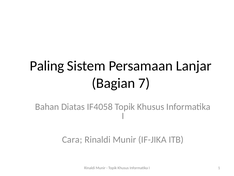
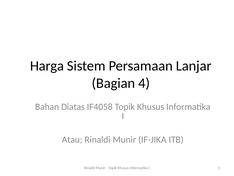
Paling: Paling -> Harga (47, 66)
7: 7 -> 4 (144, 83)
Cara: Cara -> Atau (72, 139)
